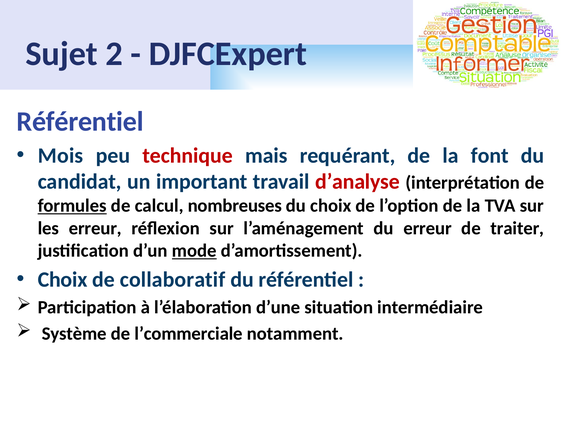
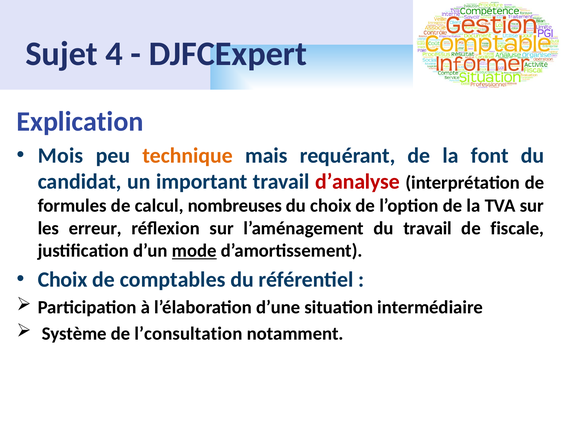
2: 2 -> 4 (114, 54)
Référentiel: Référentiel -> Explication (80, 122)
technique colour: red -> orange (188, 155)
formules underline: present -> none (72, 206)
du erreur: erreur -> travail (428, 228)
traiter: traiter -> fiscale (517, 228)
collaboratif: collaboratif -> comptables (173, 279)
l’commerciale: l’commerciale -> l’consultation (189, 333)
